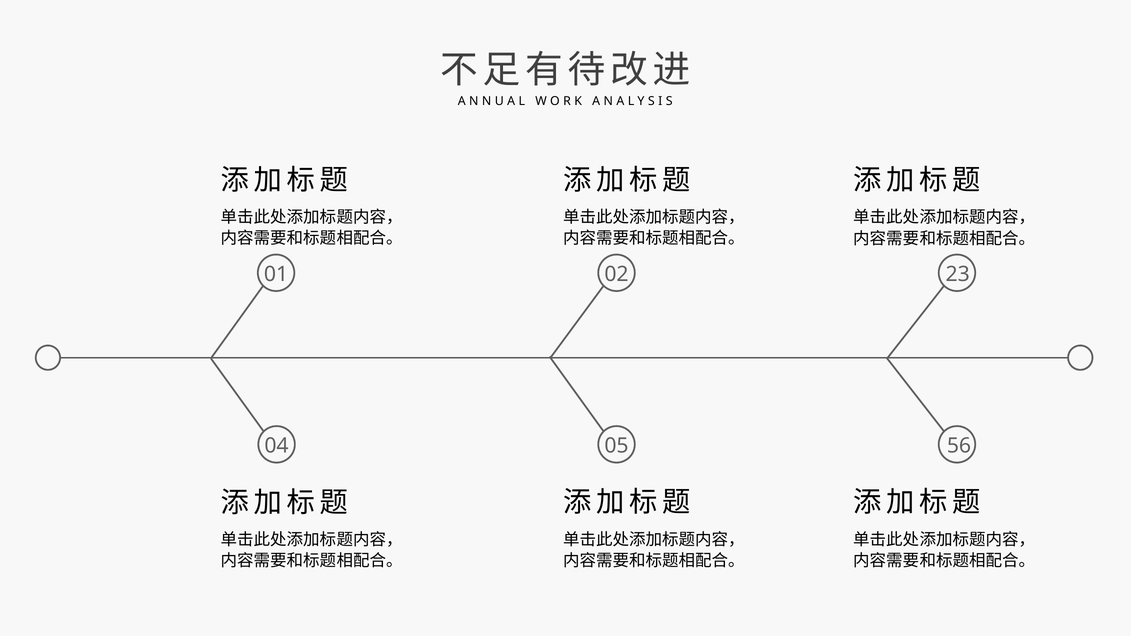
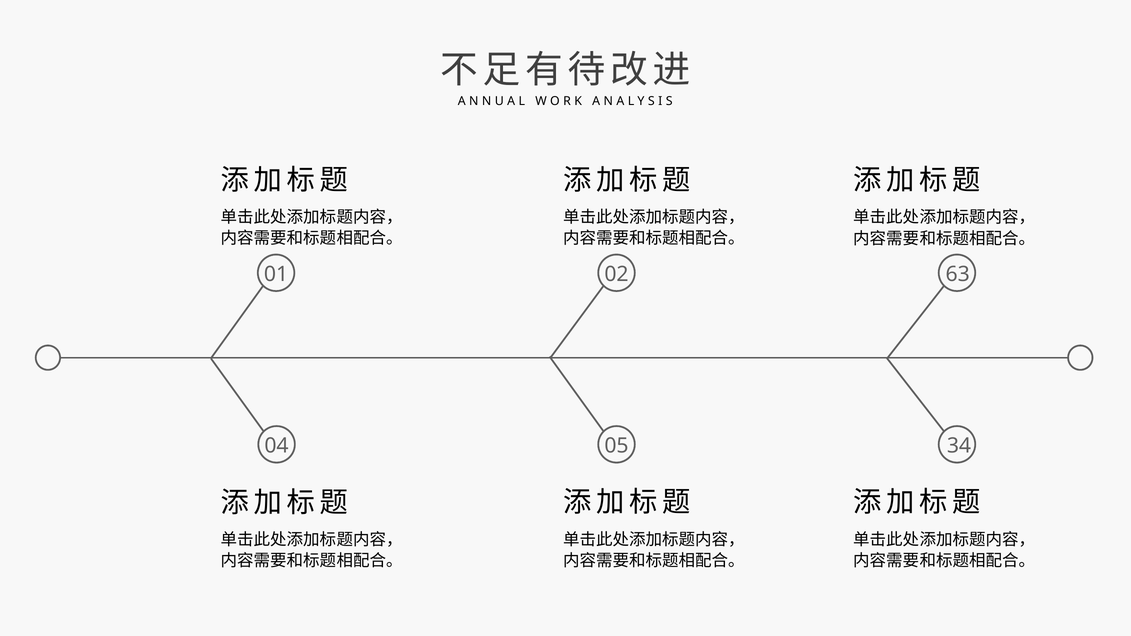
23: 23 -> 63 (958, 274)
56: 56 -> 34 (959, 446)
